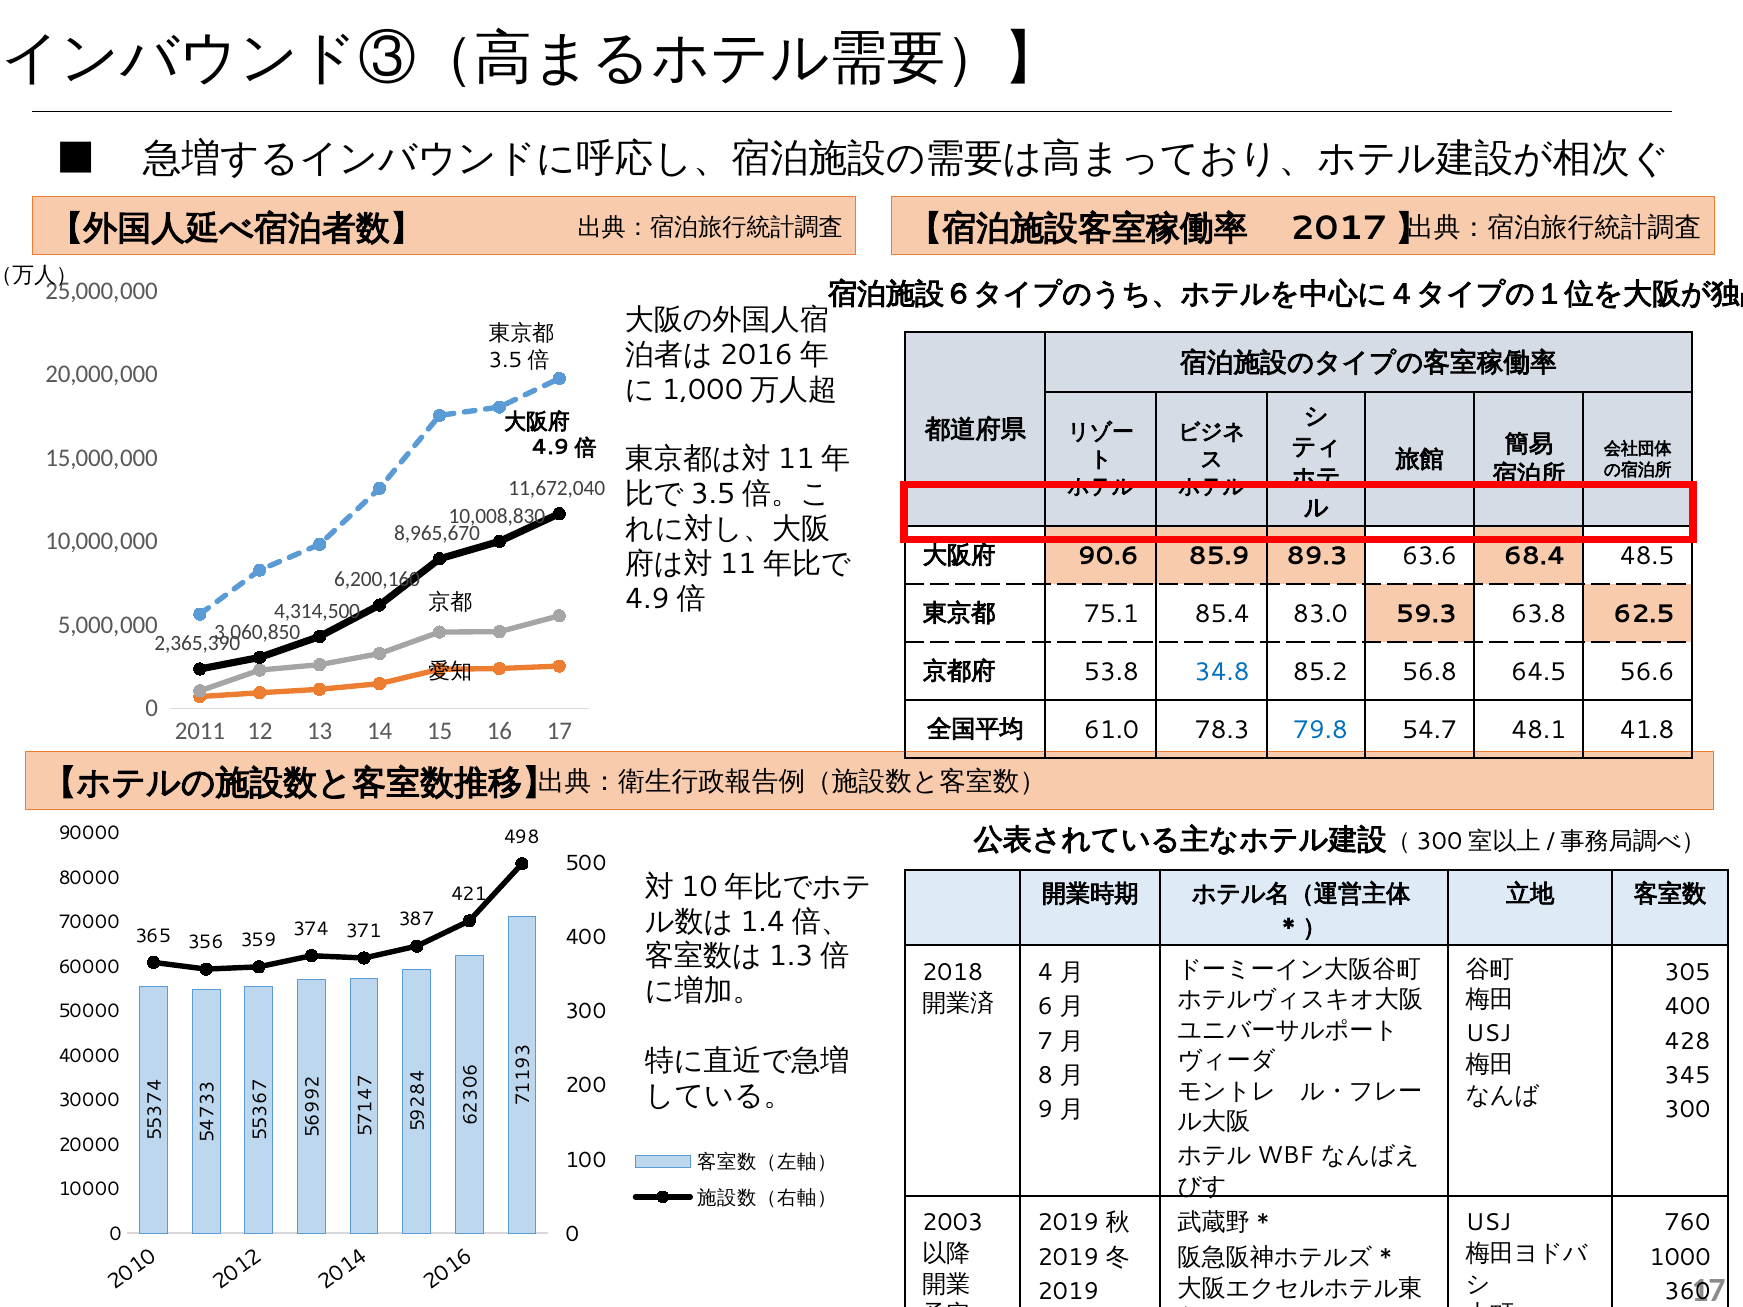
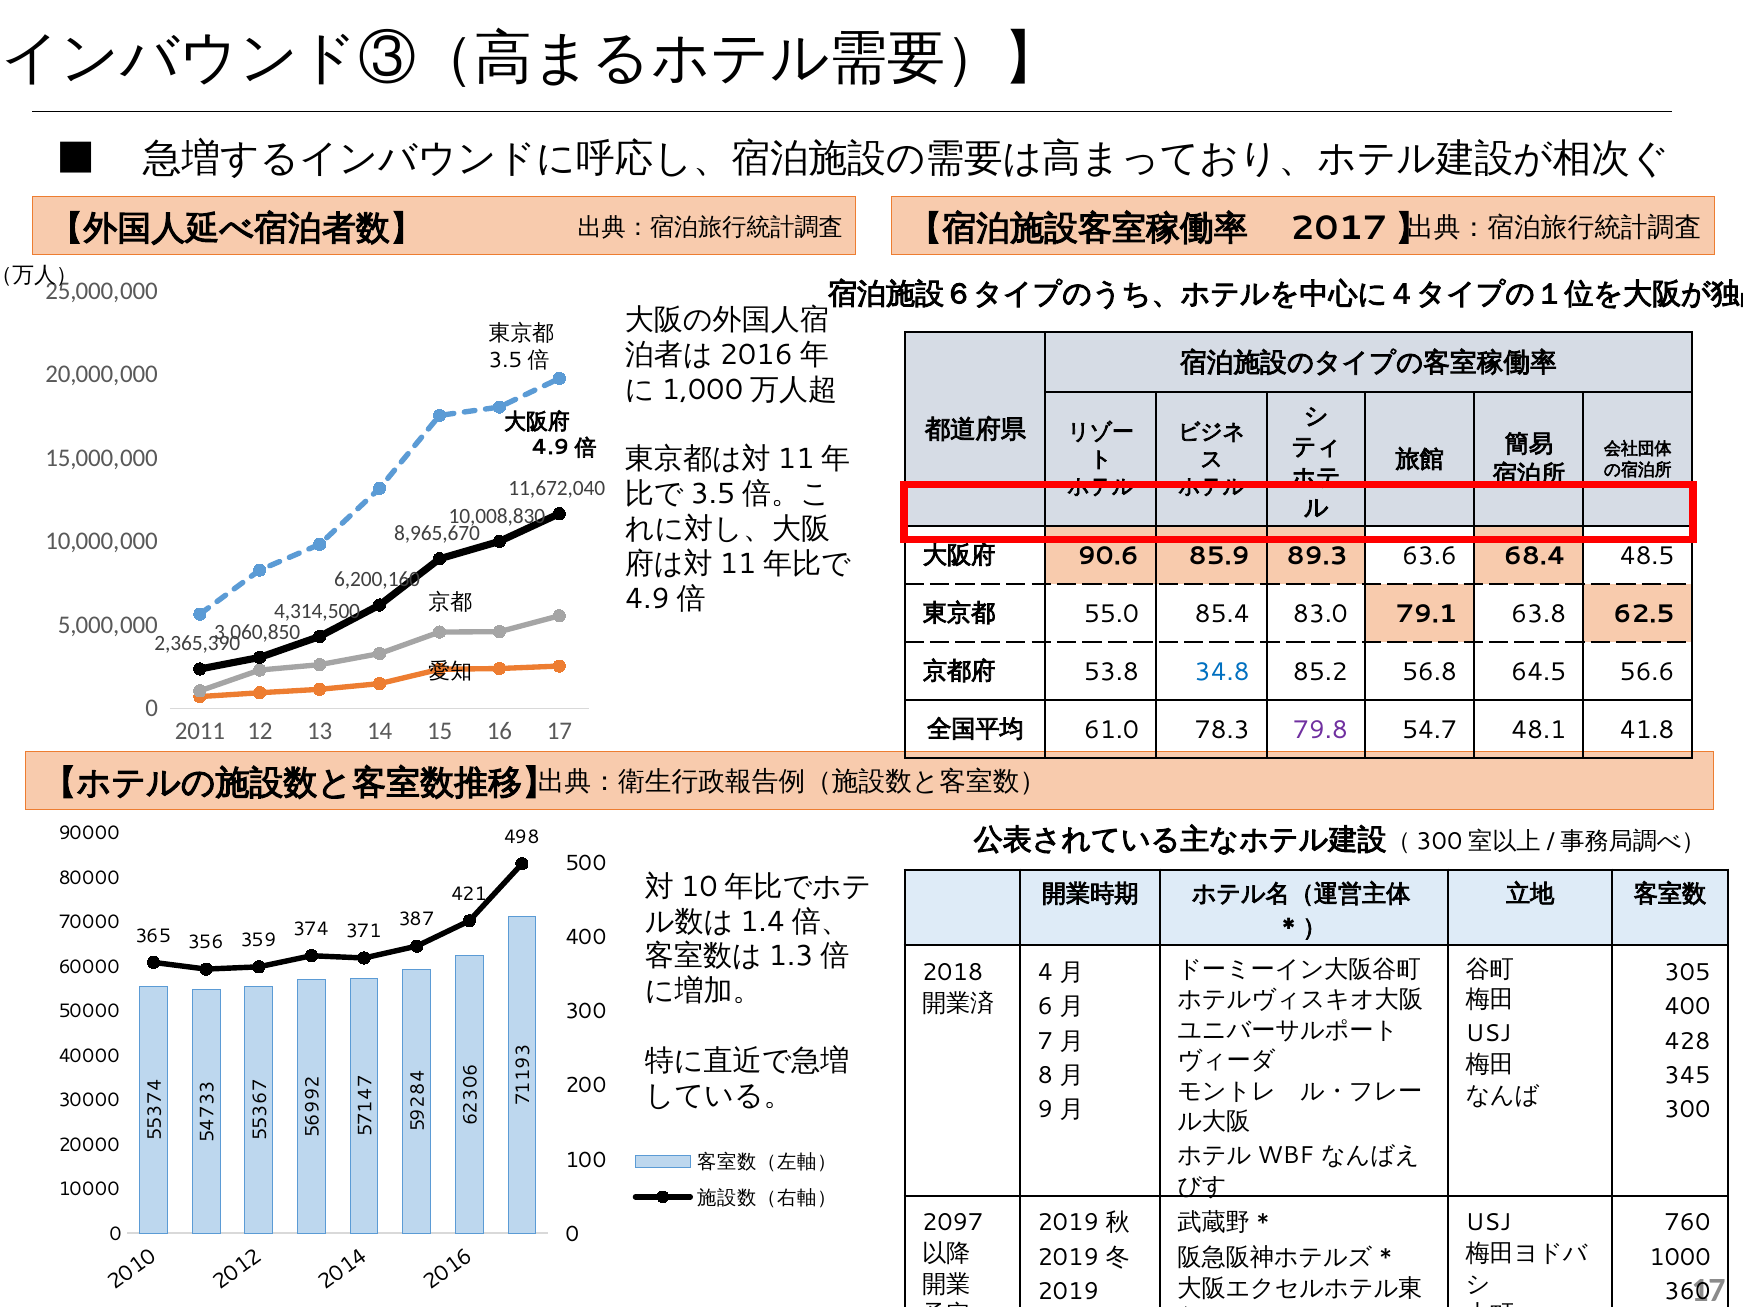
75.1: 75.1 -> 55.0 (1111, 614)
59.3: 59.3 -> 79.1 (1426, 614)
79.8 colour: blue -> purple (1320, 730)
2003: 2003 -> 2097 (953, 1223)
